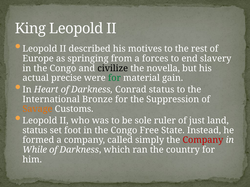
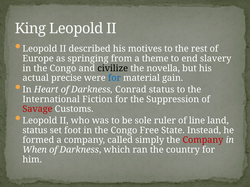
forces: forces -> theme (155, 59)
for colour: green -> blue (114, 78)
Bronze: Bronze -> Fiction (97, 100)
Savage colour: orange -> red (37, 109)
just: just -> line (197, 121)
While: While -> When (35, 150)
